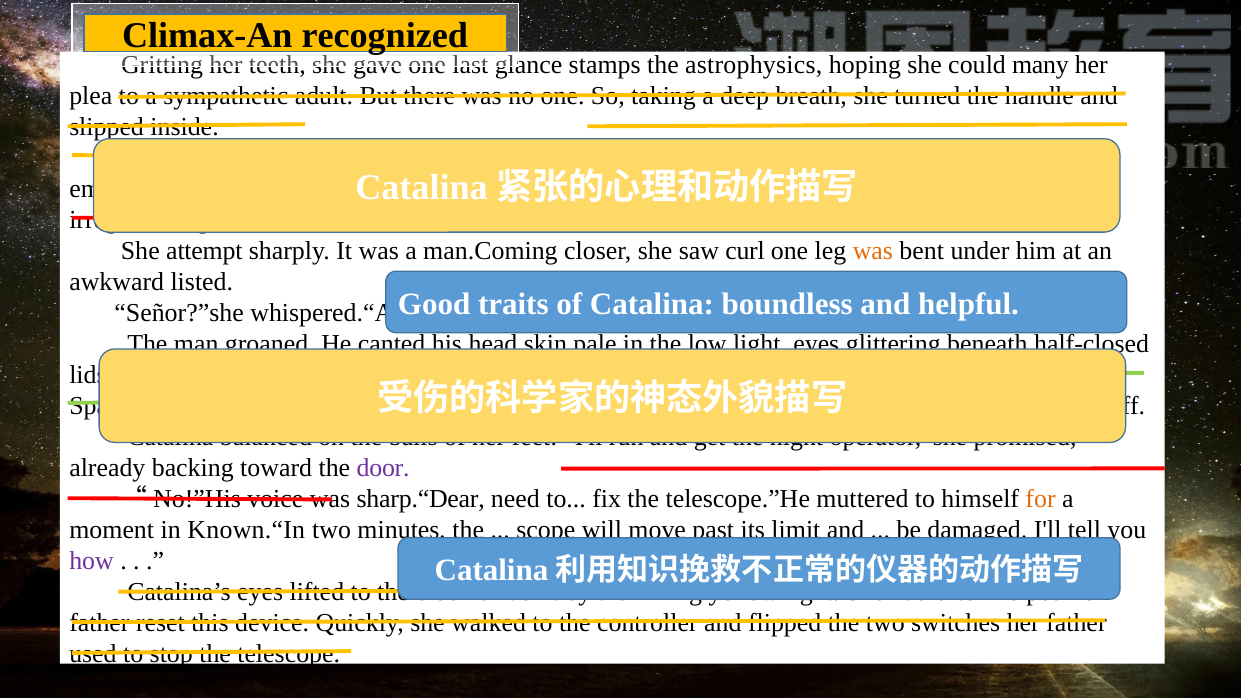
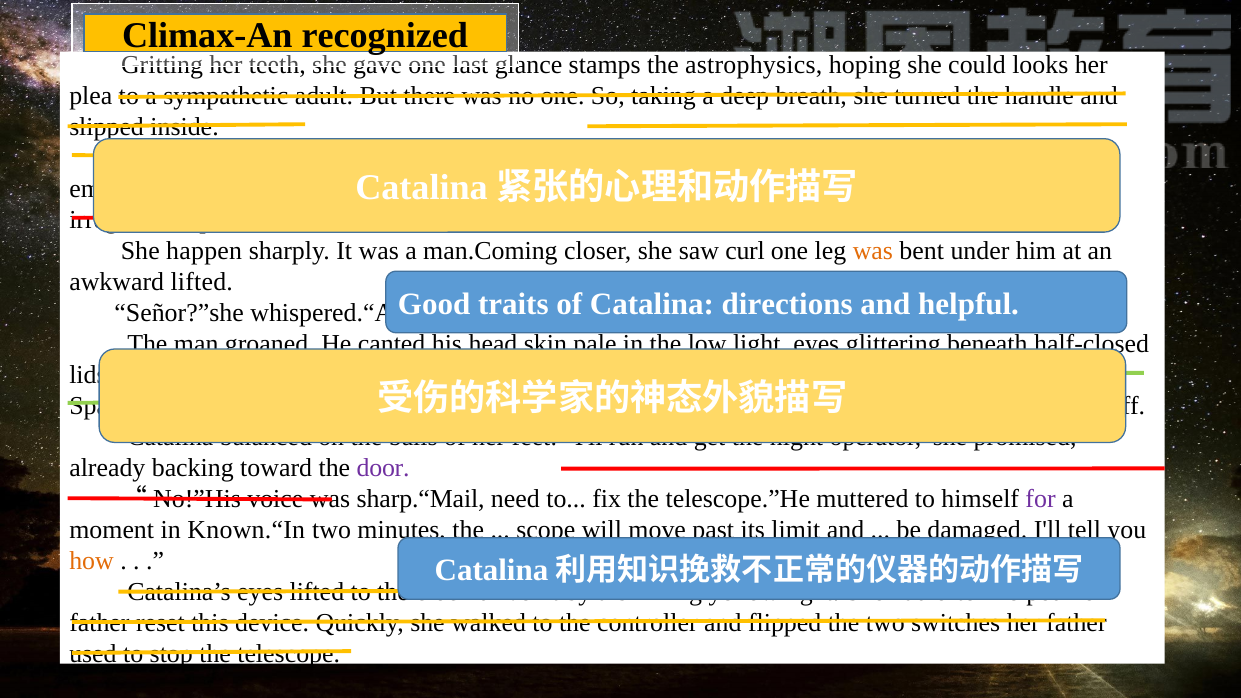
many: many -> looks (1040, 65)
attempt: attempt -> happen (204, 251)
awkward listed: listed -> lifted (202, 282)
boundless: boundless -> directions (787, 304)
sharp.“Dear: sharp.“Dear -> sharp.“Mail (421, 499)
for colour: orange -> purple (1041, 499)
how colour: purple -> orange (92, 561)
